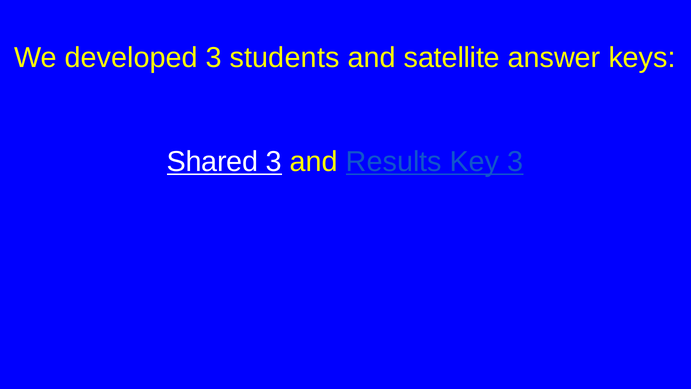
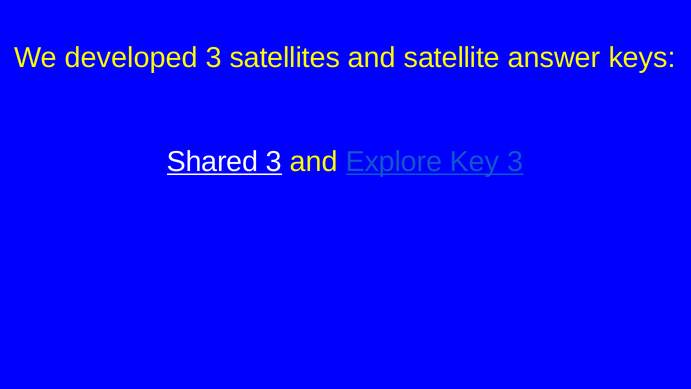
students: students -> satellites (285, 58)
Results: Results -> Explore (394, 161)
